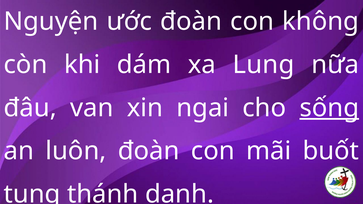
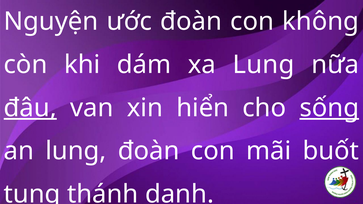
đâu underline: none -> present (30, 108)
ngai: ngai -> hiển (203, 108)
an luôn: luôn -> lung (76, 151)
